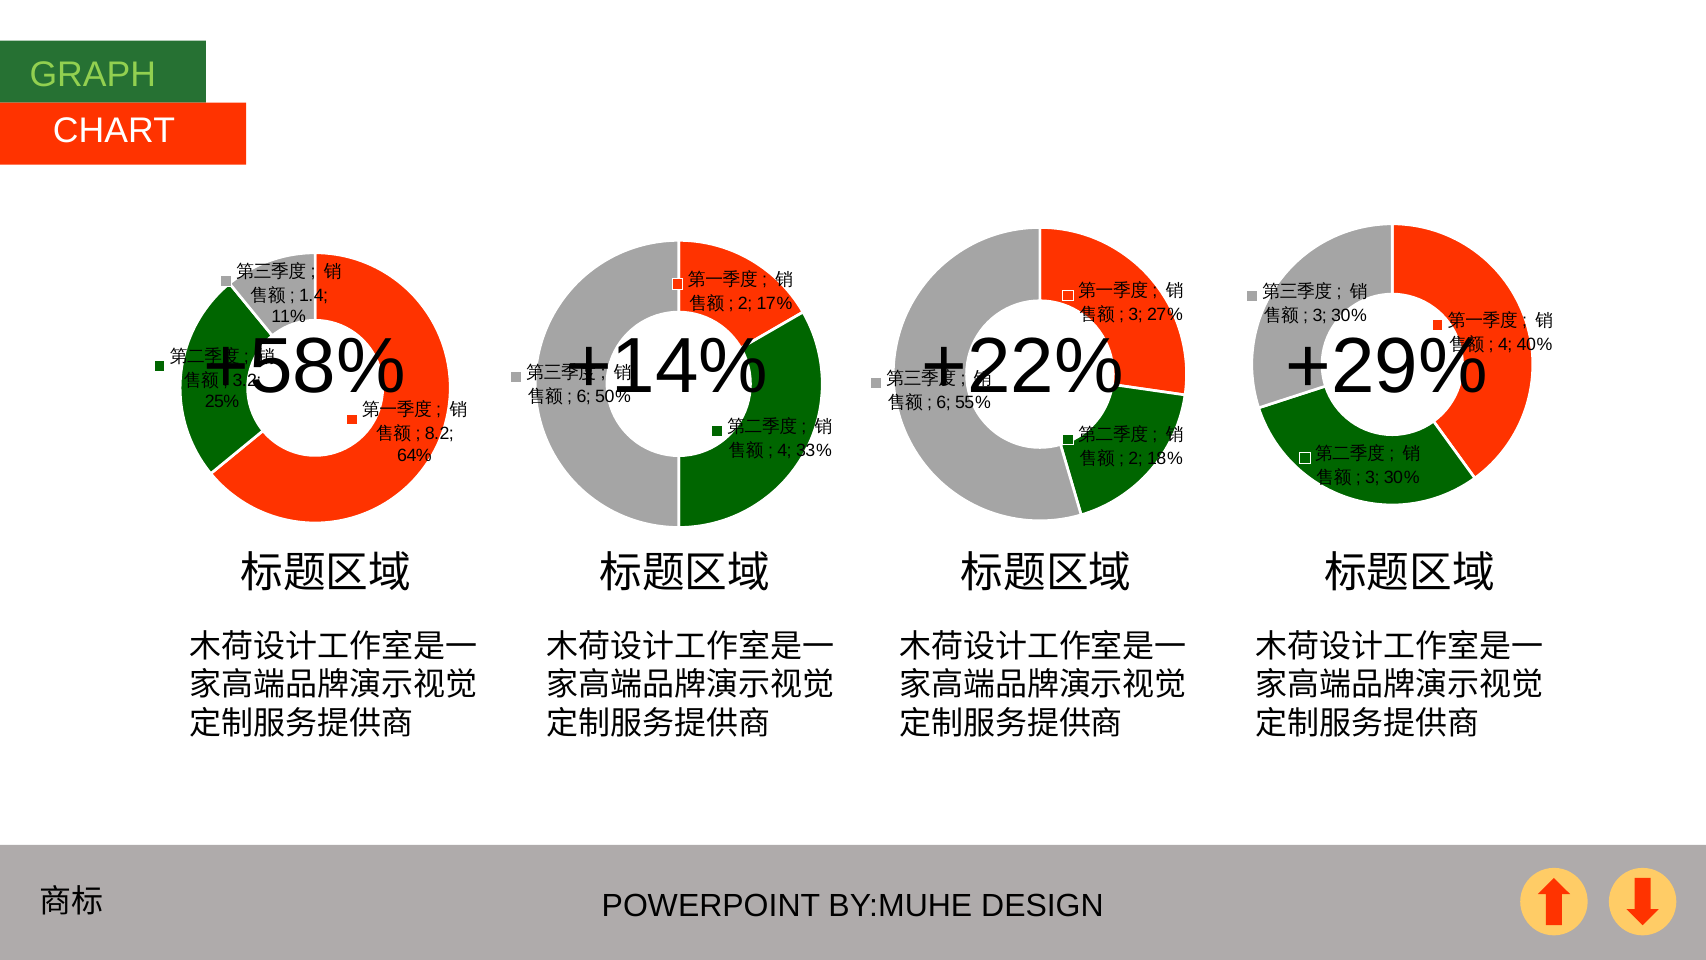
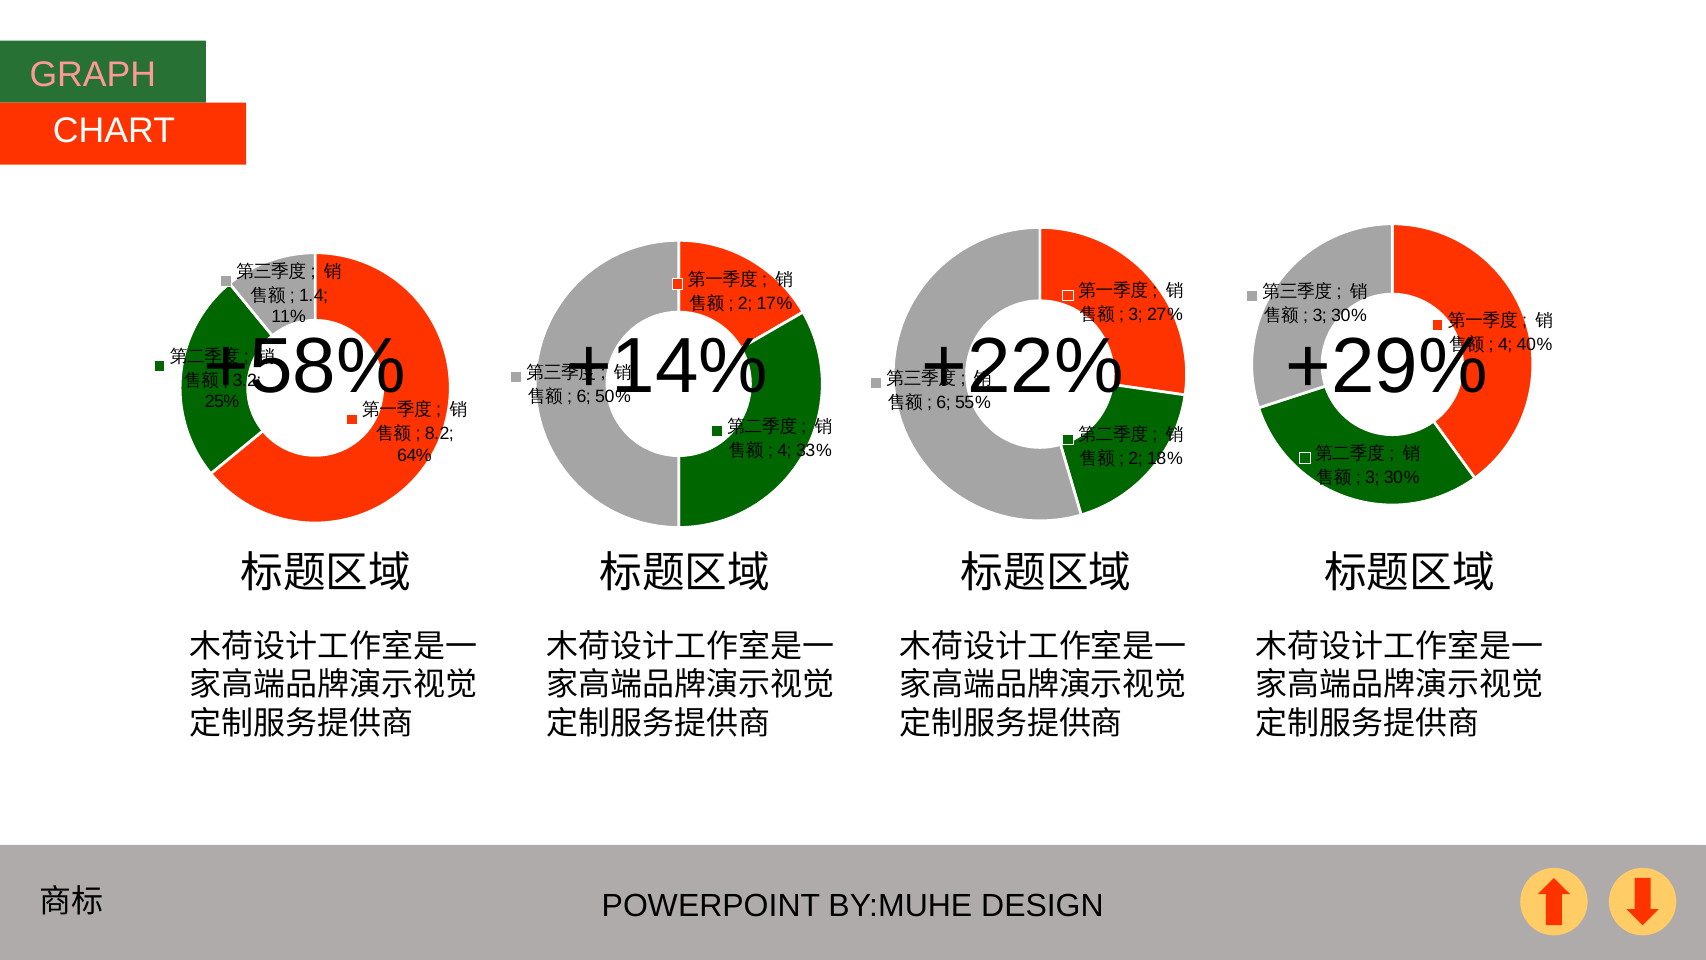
GRAPH colour: light green -> pink (93, 75)
